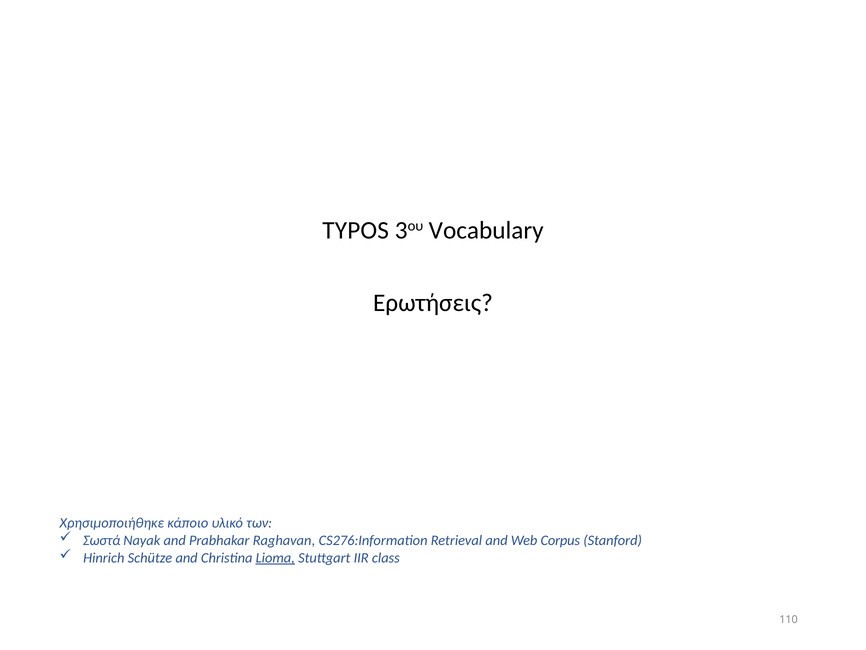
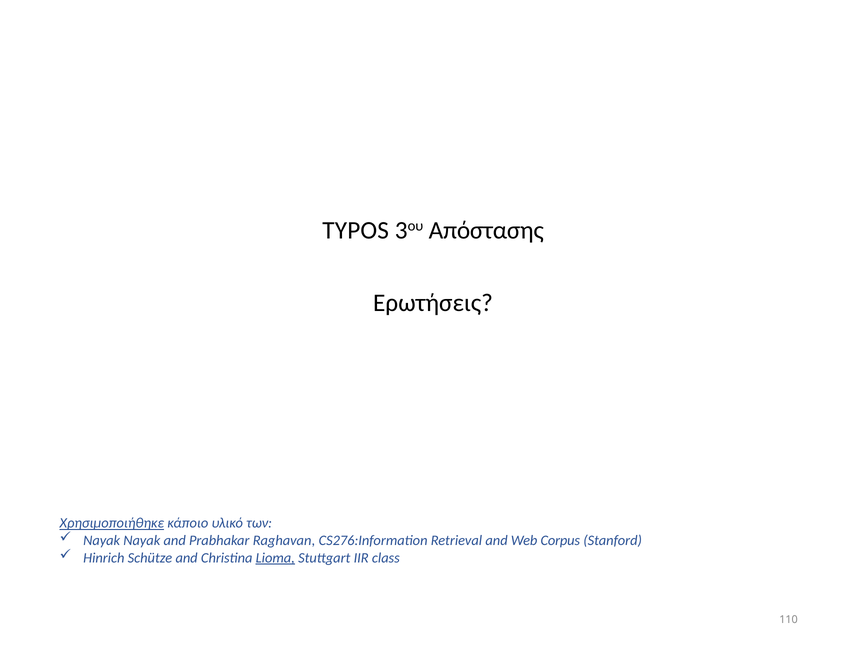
Vocabulary: Vocabulary -> Απόστασης (486, 230)
Χρησιμοποιήθηκε underline: none -> present (112, 523)
Σωστά: Σωστά -> Nayak (102, 540)
